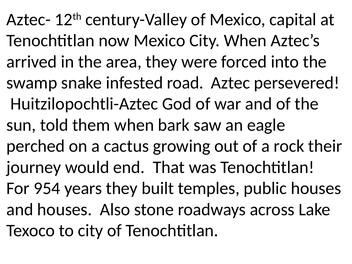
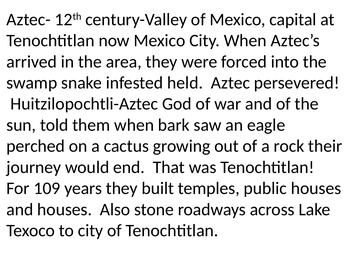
road: road -> held (185, 83)
954: 954 -> 109 (47, 188)
